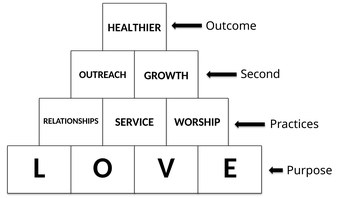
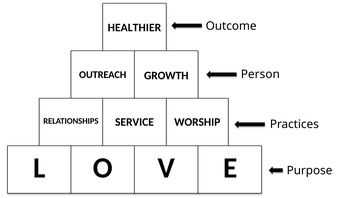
Second: Second -> Person (260, 74)
